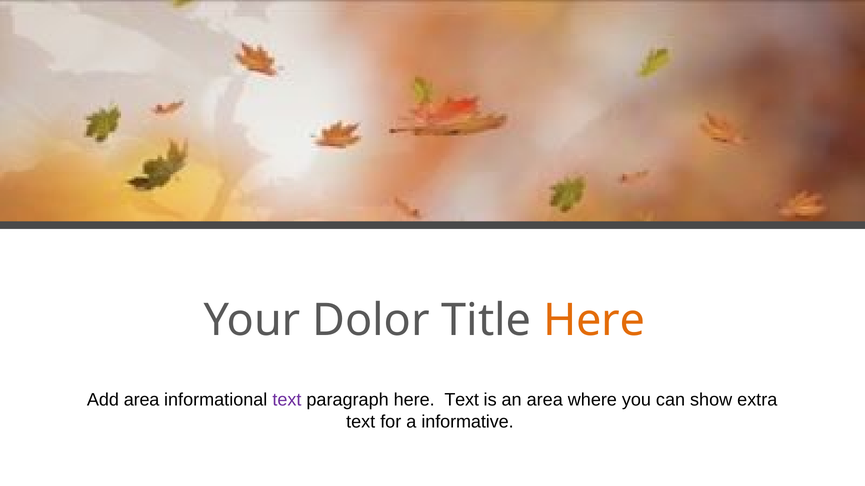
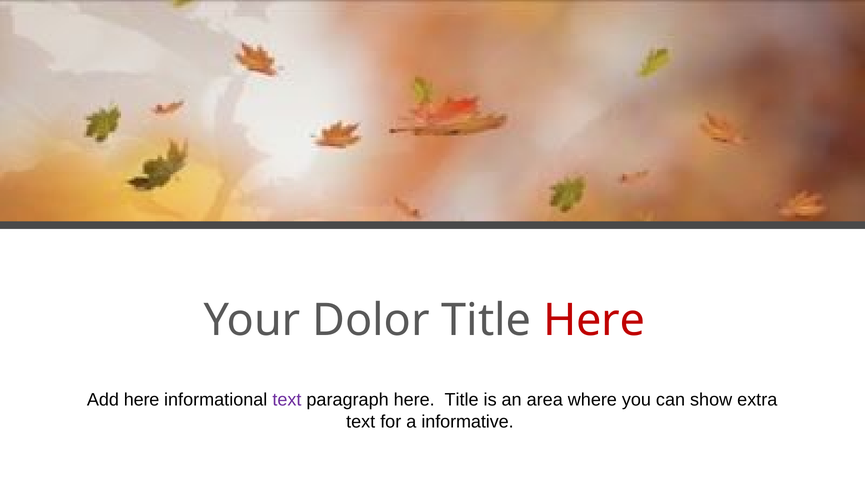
Here colour: orange -> red (594, 321)
Add area: area -> here (142, 400)
here Text: Text -> Title (462, 400)
